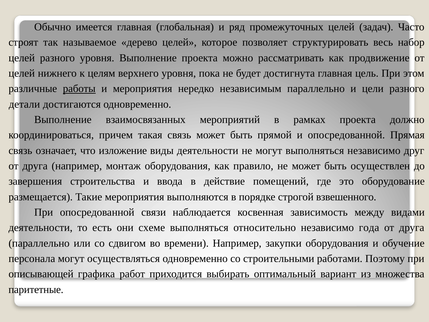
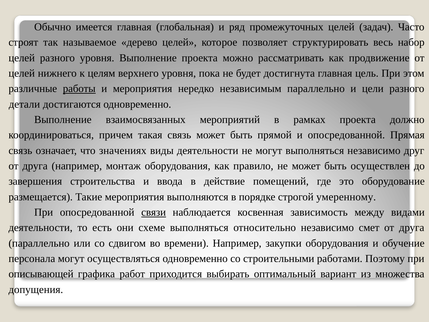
изложение: изложение -> значениях (123, 150)
взвешенного: взвешенного -> умеренному (346, 197)
связи underline: none -> present (154, 212)
года: года -> смет (369, 228)
паритетные: паритетные -> допущения (36, 289)
